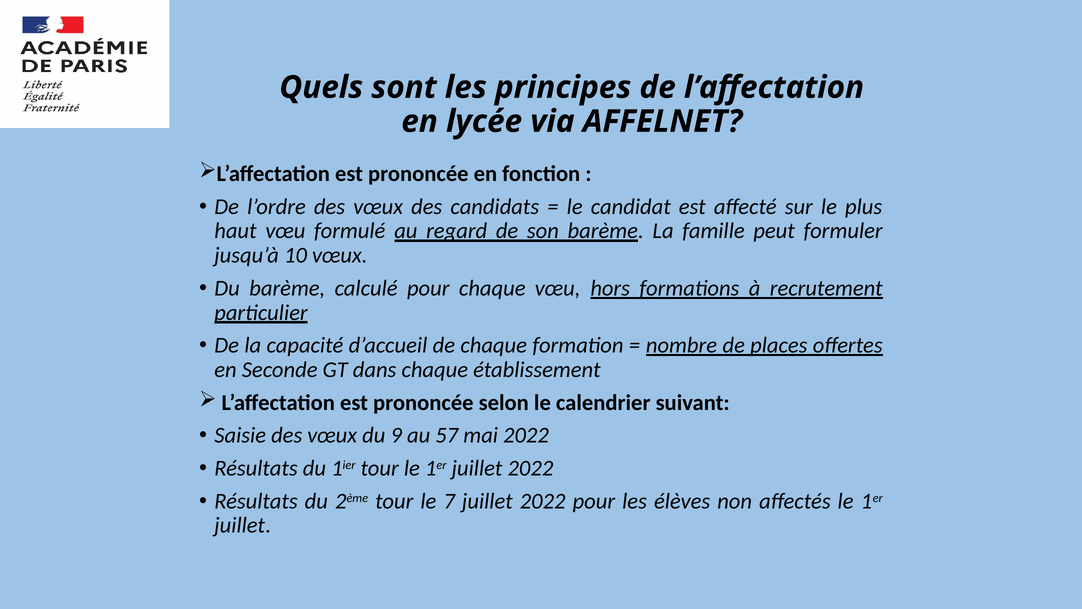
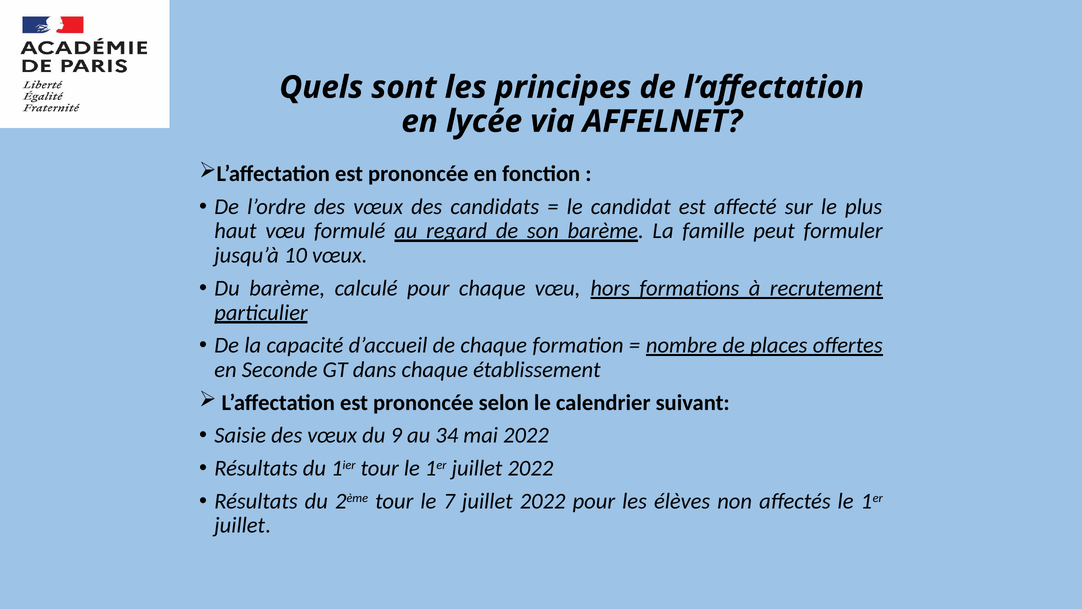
57: 57 -> 34 (447, 435)
